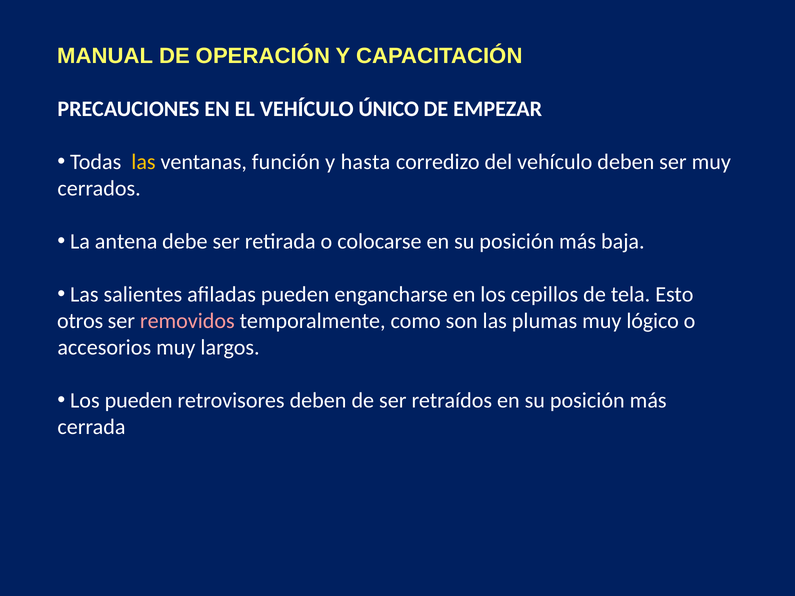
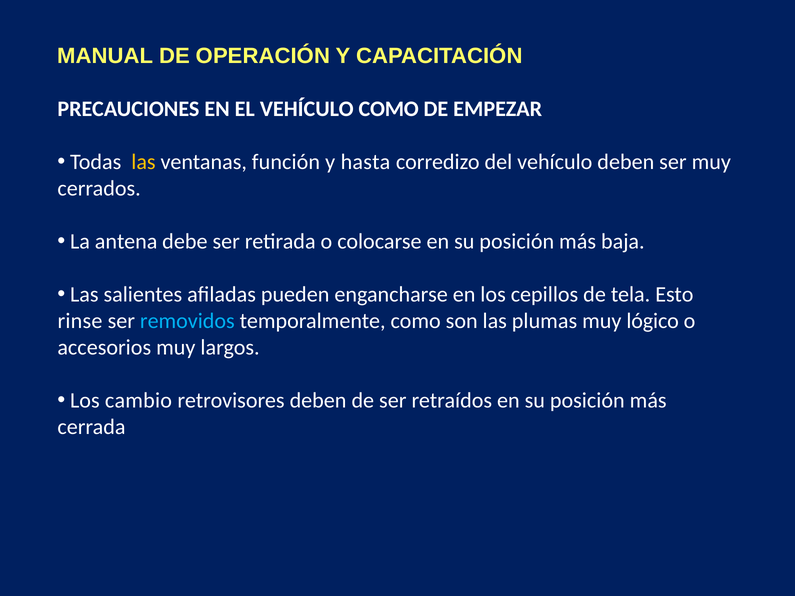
VEHÍCULO ÚNICO: ÚNICO -> COMO (389, 109)
otros: otros -> rinse (80, 321)
removidos colour: pink -> light blue (187, 321)
Los pueden: pueden -> cambio (138, 401)
